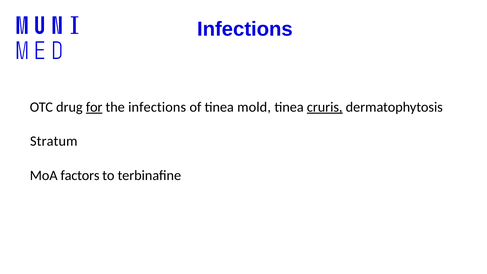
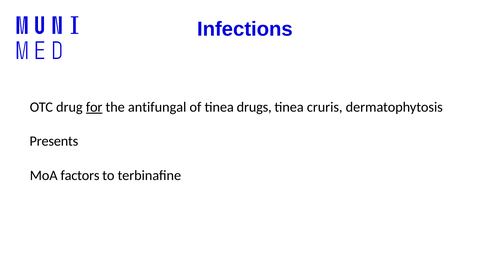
the infections: infections -> antifungal (157, 107)
mold: mold -> drugs (254, 107)
cruris underline: present -> none (325, 107)
Stratum: Stratum -> Presents (54, 141)
